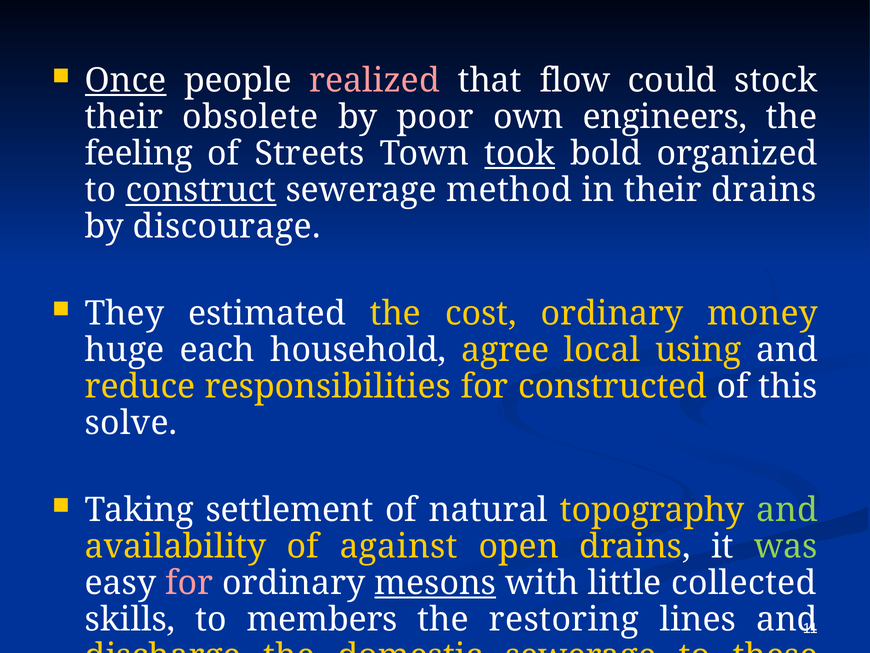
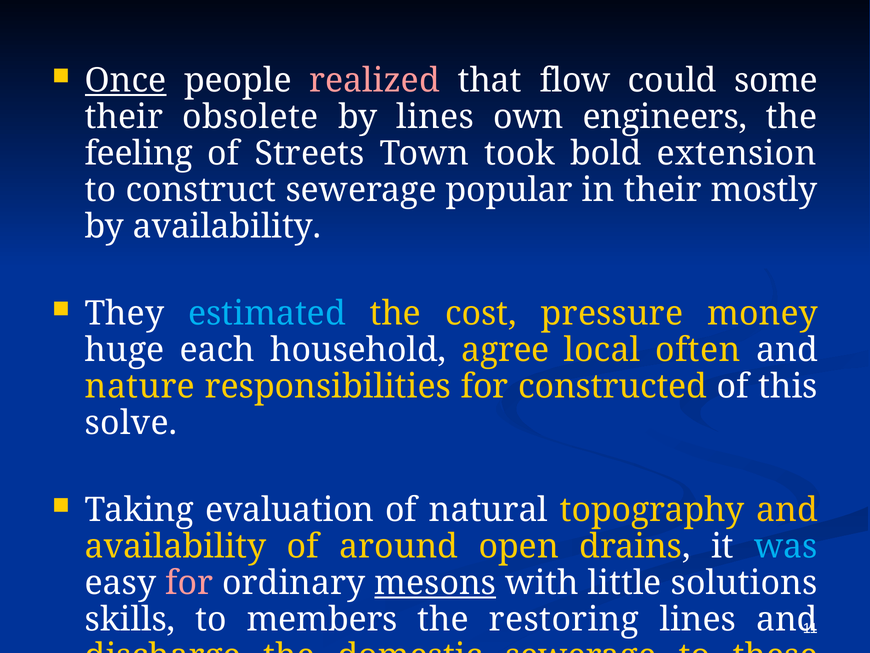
stock: stock -> some (776, 80)
by poor: poor -> lines (435, 117)
took underline: present -> none (520, 154)
organized: organized -> extension (737, 154)
construct underline: present -> none (201, 190)
method: method -> popular (509, 190)
their drains: drains -> mostly (764, 190)
by discourage: discourage -> availability (227, 227)
estimated colour: white -> light blue (267, 313)
cost ordinary: ordinary -> pressure (612, 313)
using: using -> often (698, 350)
reduce: reduce -> nature (140, 386)
settlement: settlement -> evaluation (290, 510)
and colour: light green -> yellow (787, 510)
against: against -> around (399, 546)
was colour: light green -> light blue (786, 546)
collected: collected -> solutions (744, 583)
